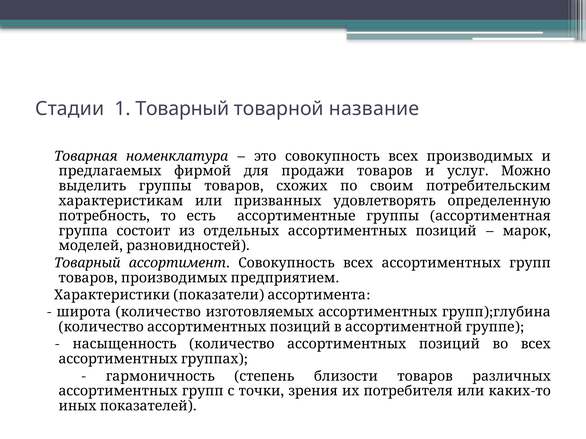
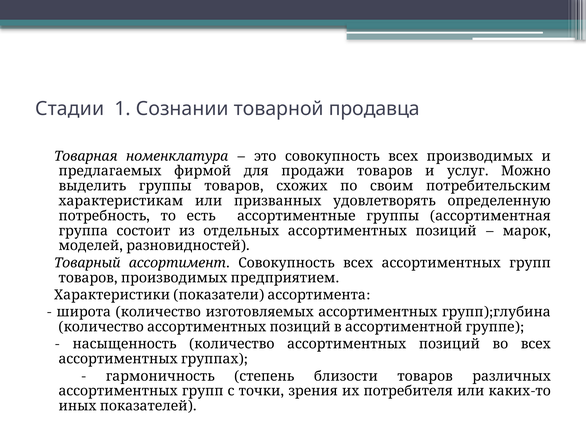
1 Товарный: Товарный -> Сознании (182, 109)
название: название -> продавца (374, 109)
